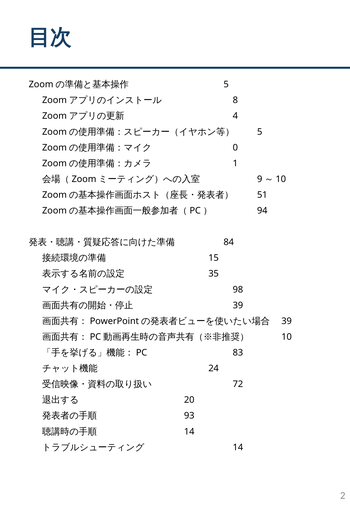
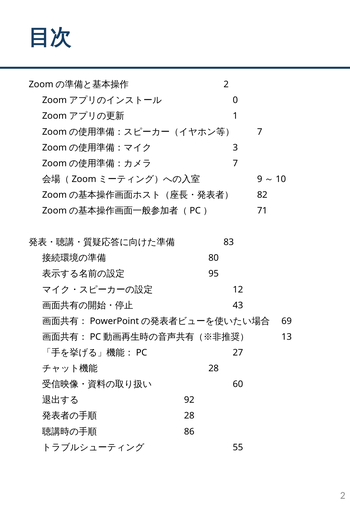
5: 5 -> 2 (226, 84)
8: 8 -> 0 (235, 100)
4: 4 -> 1 (235, 116)
5: 5 -> 7 (260, 132)
0: 0 -> 3 (235, 147)
1: 1 -> 7 (235, 163)
51: 51 -> 82 (262, 195)
94: 94 -> 71 (262, 210)
84: 84 -> 83 (229, 242)
15: 15 -> 80 (214, 258)
35: 35 -> 95 (214, 274)
98: 98 -> 12 (238, 289)
39: 39 -> 43 (238, 305)
39: 39 -> 69 (287, 321)
10: 10 -> 13 (287, 337)
83: 83 -> 27 (238, 352)
24: 24 -> 28 (214, 368)
72: 72 -> 60 (238, 384)
20: 20 -> 92 (189, 400)
93: 93 -> 28 (189, 415)
14: 14 -> 86 (189, 431)
14: 14 -> 55 (238, 447)
